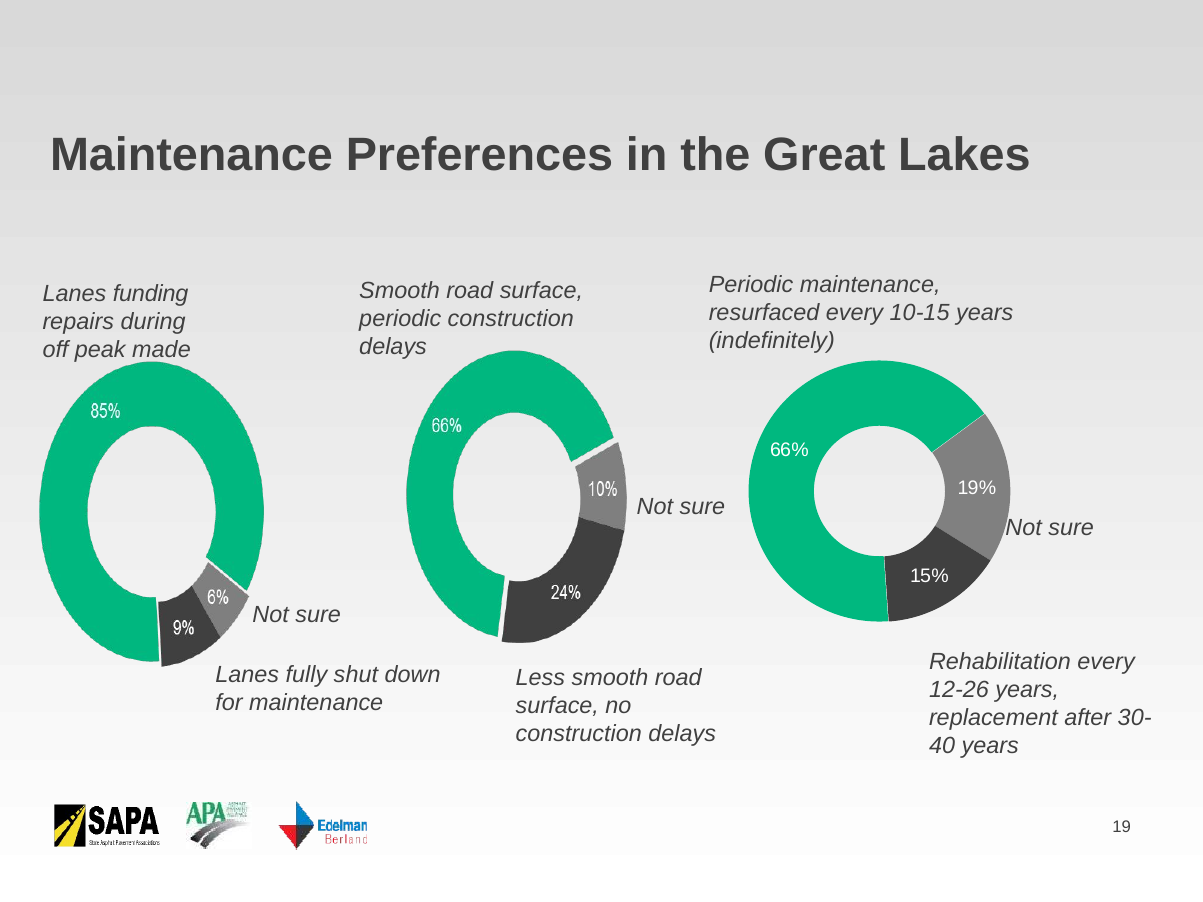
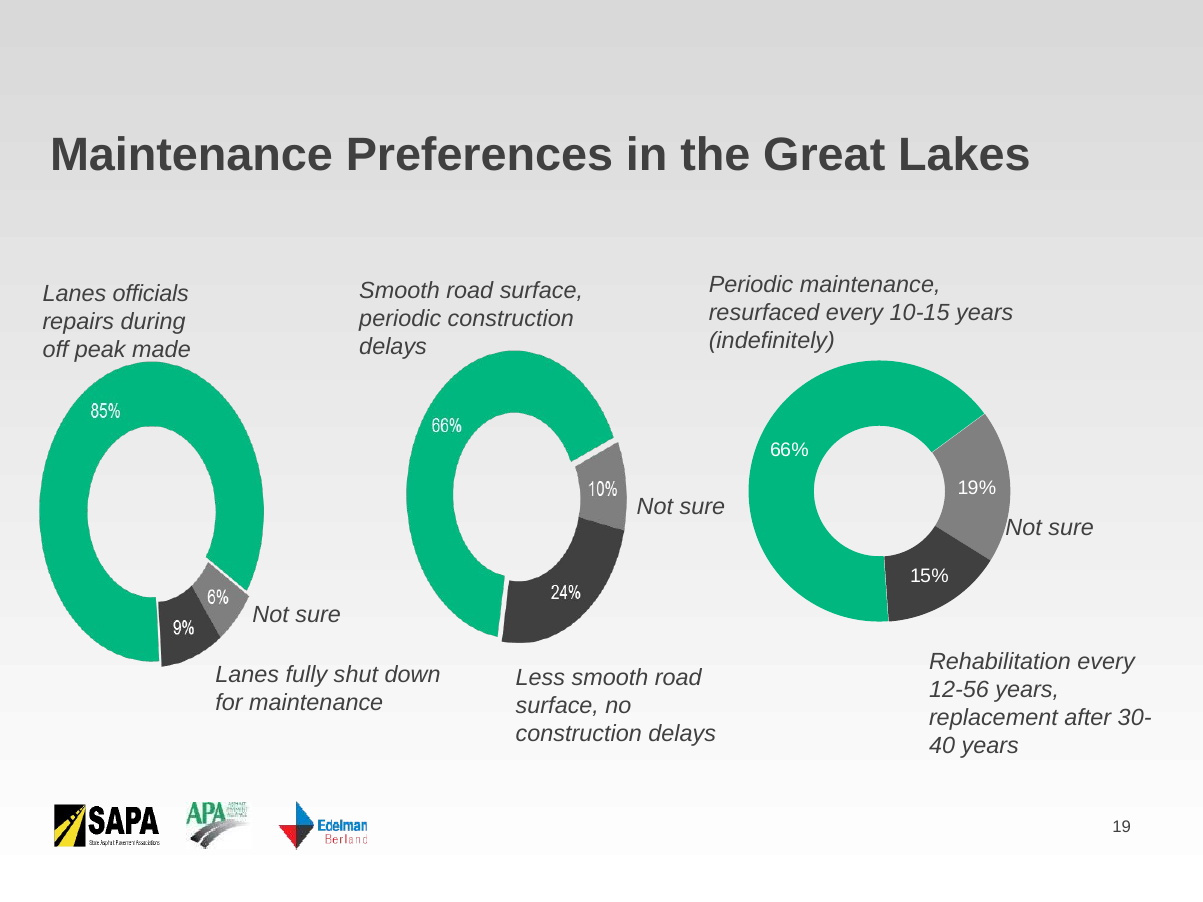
funding: funding -> officials (151, 294)
12-26: 12-26 -> 12-56 (959, 690)
